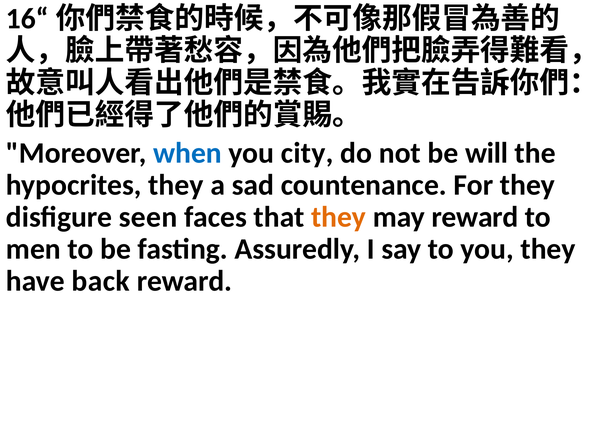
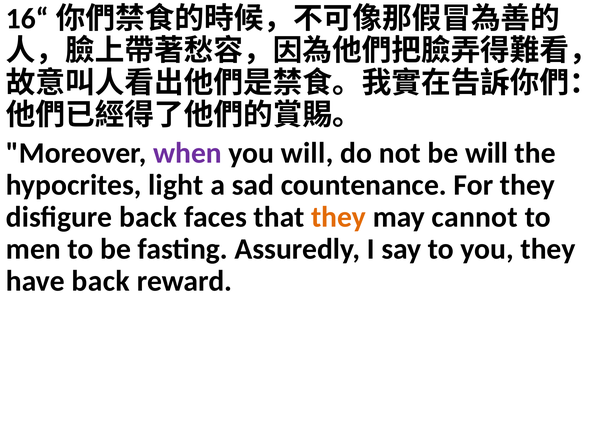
when colour: blue -> purple (187, 153)
you city: city -> will (307, 153)
hypocrites they: they -> light (176, 185)
disfigure seen: seen -> back (148, 217)
may reward: reward -> cannot (475, 217)
